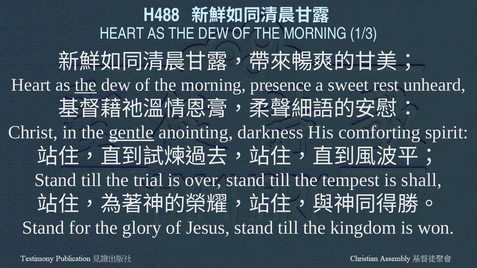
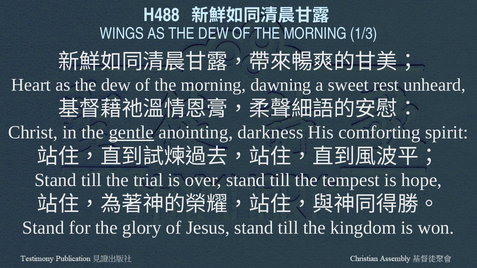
HEART: HEART -> WINGS (122, 34)
the underline: present -> none (86, 85)
presence: presence -> dawning (281, 85)
shall: shall -> hope (422, 180)
